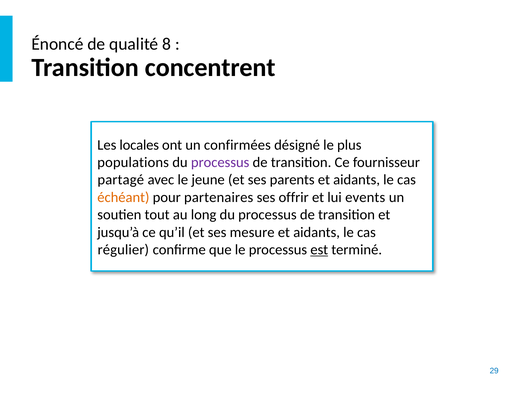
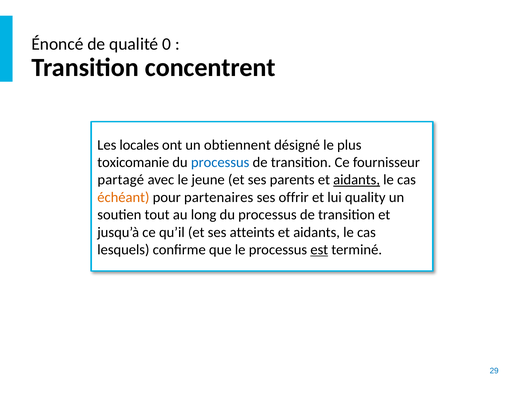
8: 8 -> 0 (167, 44)
confirmées: confirmées -> obtiennent (237, 145)
populations: populations -> toxicomanie (133, 162)
processus colour: purple -> blue (220, 162)
aidants underline: none -> present (357, 180)
events: events -> quality (365, 197)
mesure: mesure -> atteints (252, 232)
régulier: régulier -> lesquels (123, 250)
